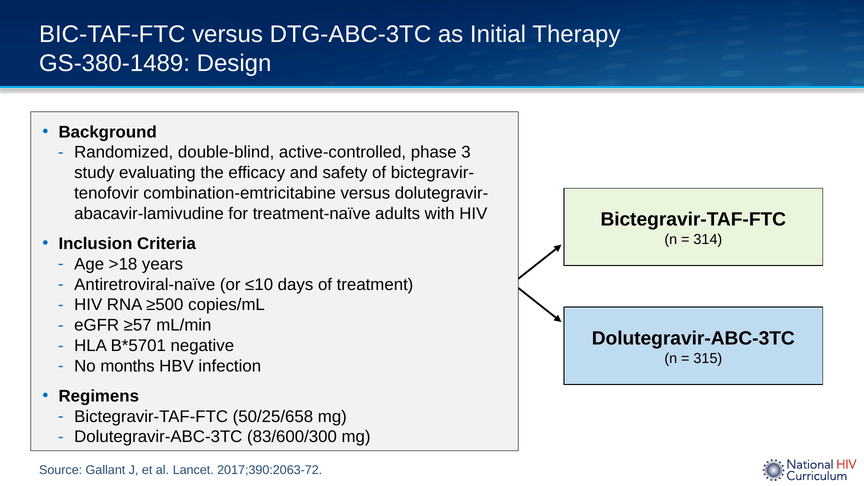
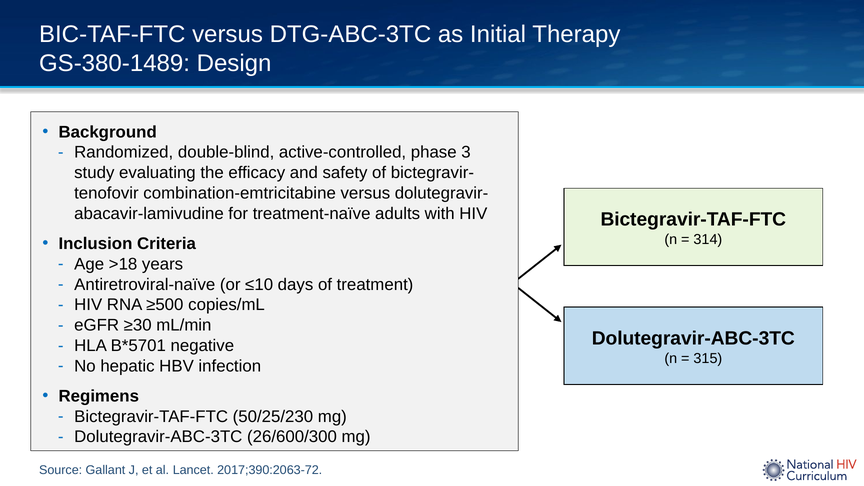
≥57: ≥57 -> ≥30 (138, 325)
months: months -> hepatic (127, 366)
50/25/658: 50/25/658 -> 50/25/230 (273, 417)
83/600/300: 83/600/300 -> 26/600/300 (292, 437)
